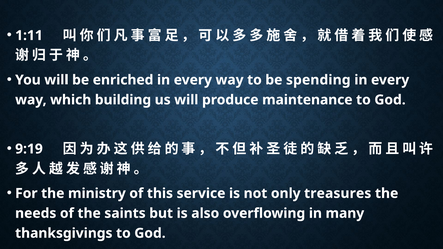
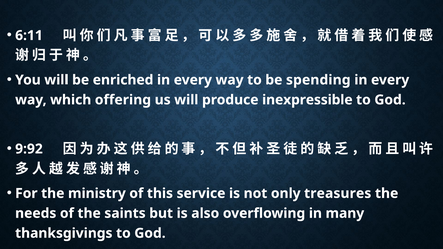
1:11: 1:11 -> 6:11 (29, 35)
building: building -> offering (123, 100)
maintenance: maintenance -> inexpressible (307, 100)
9:19: 9:19 -> 9:92 (29, 149)
